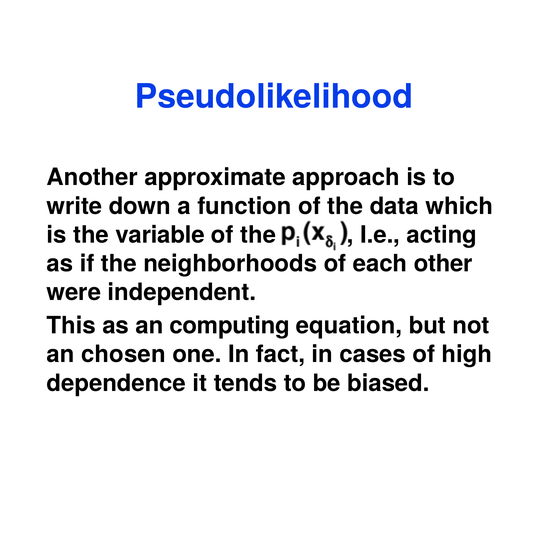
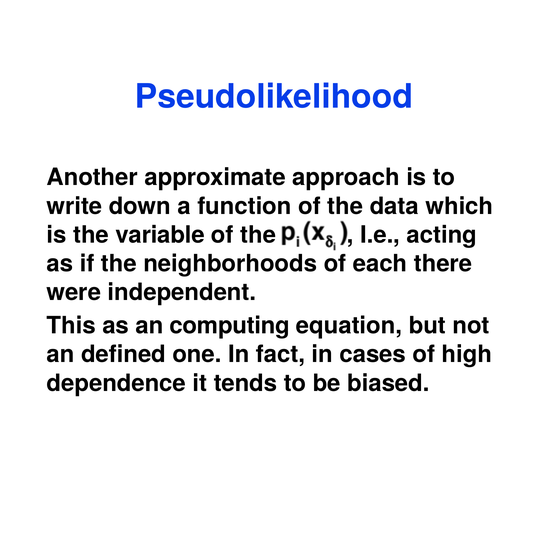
other: other -> there (443, 263)
chosen: chosen -> defined (123, 354)
